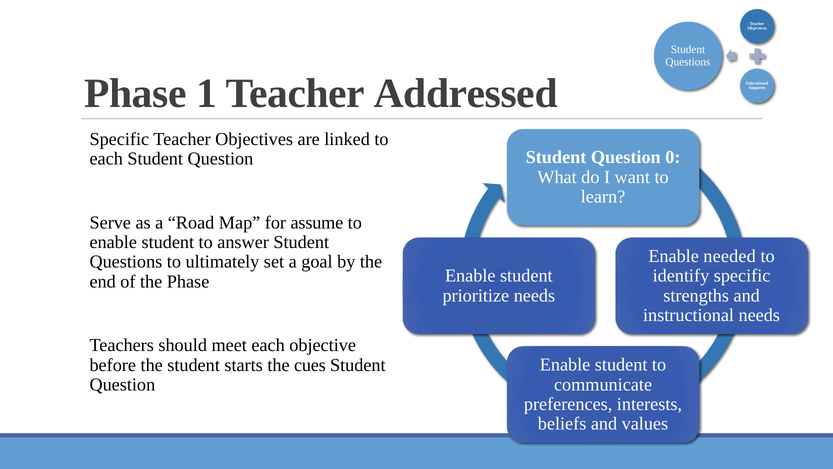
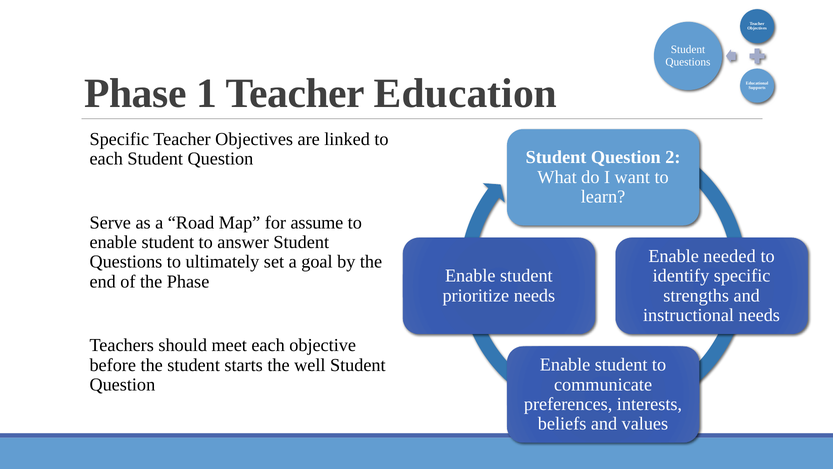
Addressed: Addressed -> Education (465, 93)
0: 0 -> 2 (673, 157)
cues: cues -> well (310, 365)
